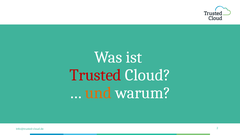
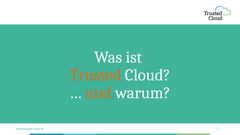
Trusted colour: red -> orange (95, 75)
